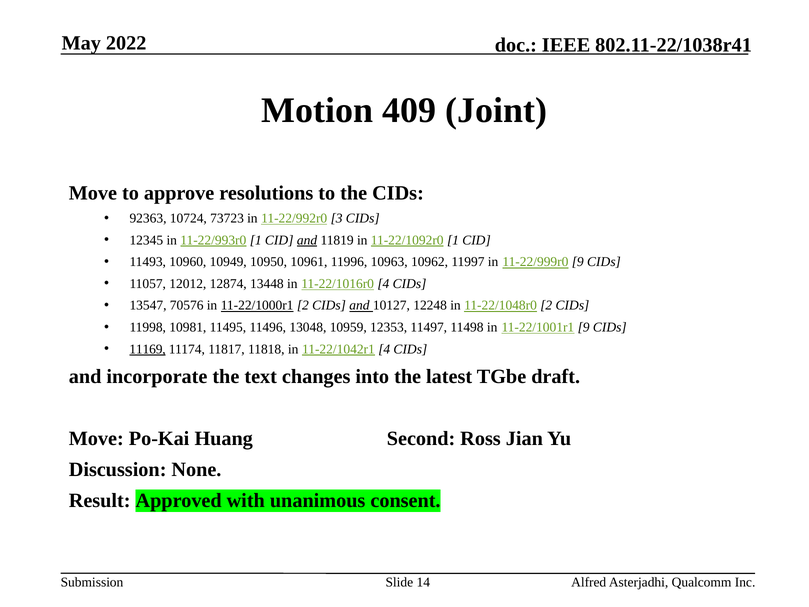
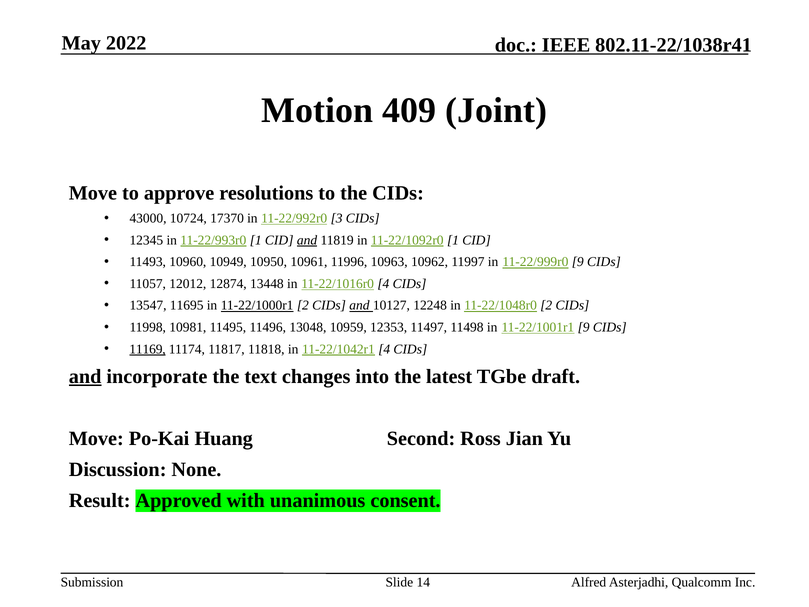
92363: 92363 -> 43000 (148, 218)
73723: 73723 -> 17370 (227, 218)
70576: 70576 -> 11695 (187, 305)
and underline: none -> present (85, 376)
